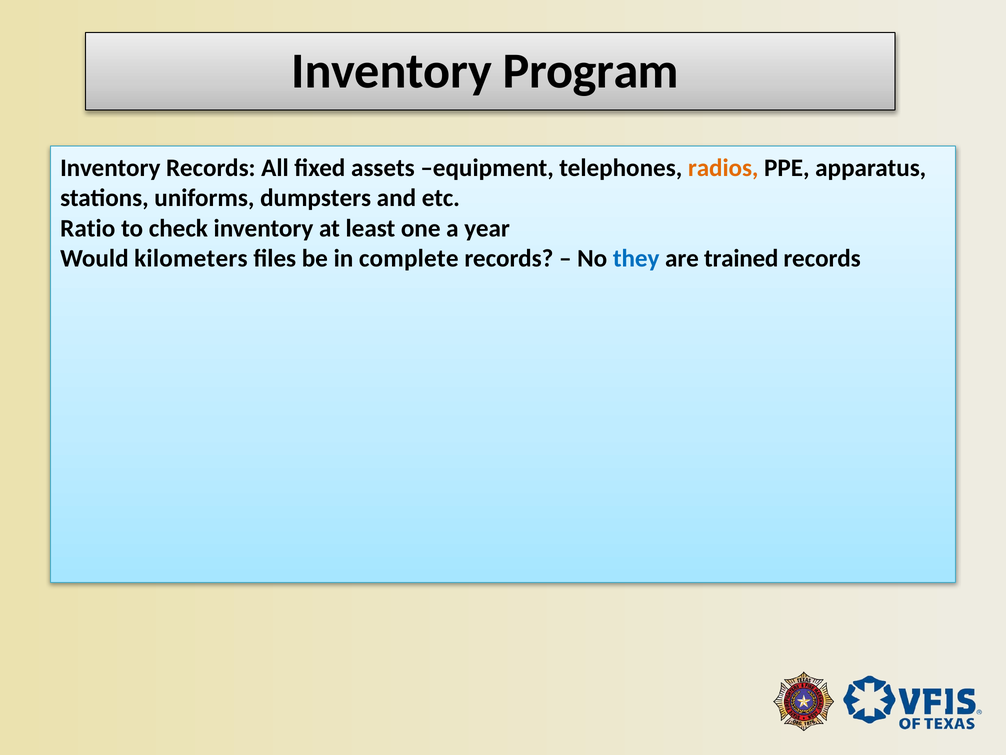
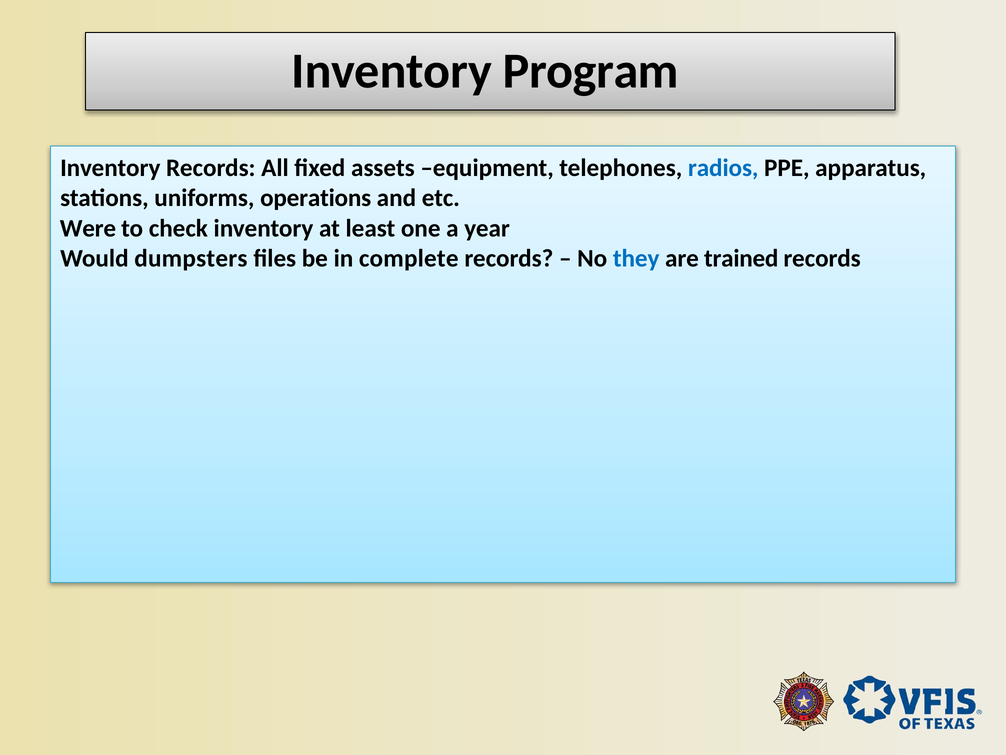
radios colour: orange -> blue (723, 168)
dumpsters: dumpsters -> operations (316, 198)
Ratio: Ratio -> Were (88, 228)
kilometers: kilometers -> dumpsters (191, 258)
